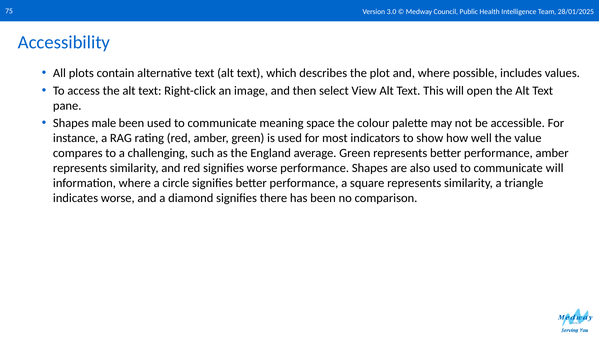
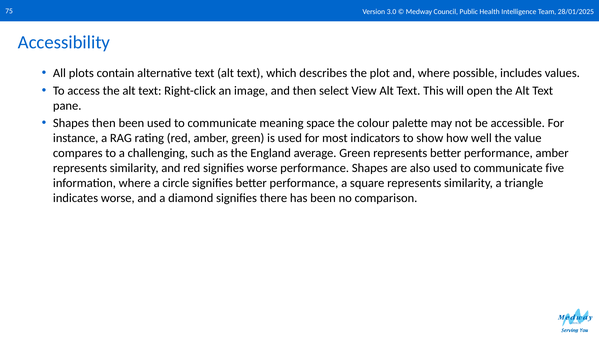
Shapes male: male -> then (104, 123)
communicate will: will -> five (555, 168)
